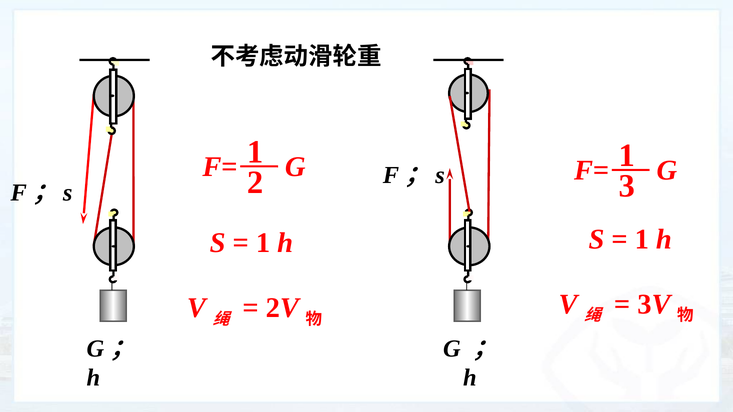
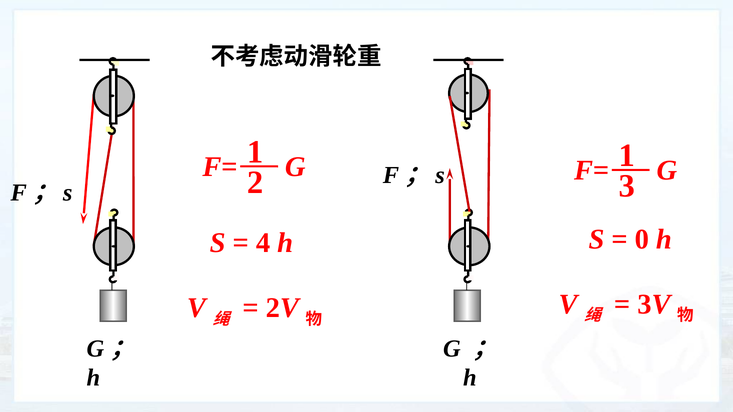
1: 1 -> 4 (263, 243)
1: 1 -> 0 (642, 240)
